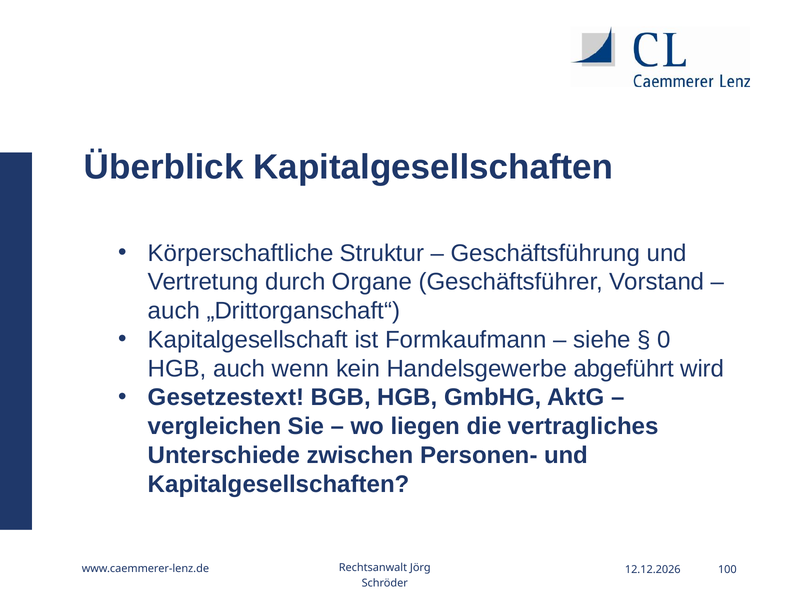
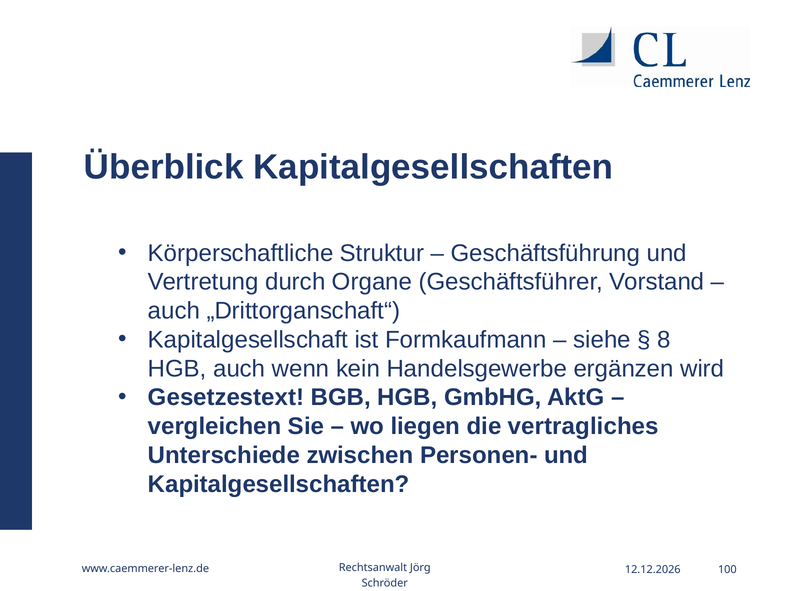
0: 0 -> 8 (664, 340)
abgeführt: abgeführt -> ergänzen (624, 369)
